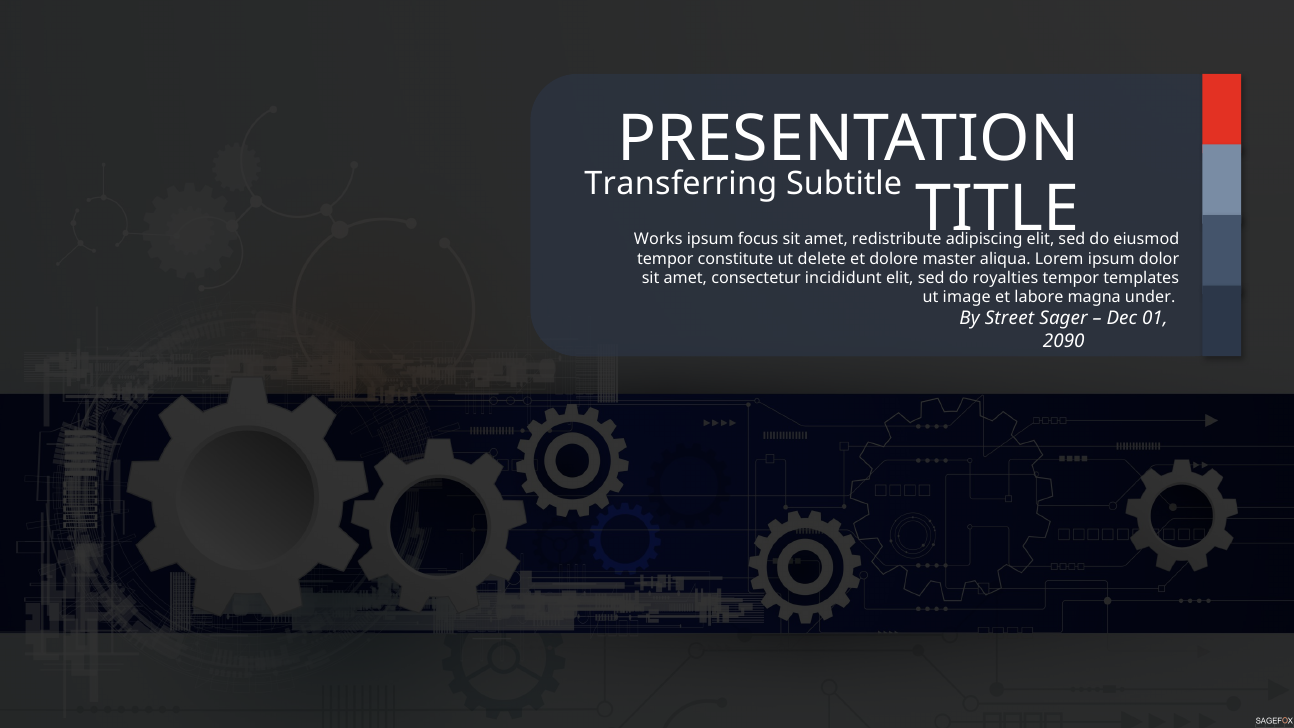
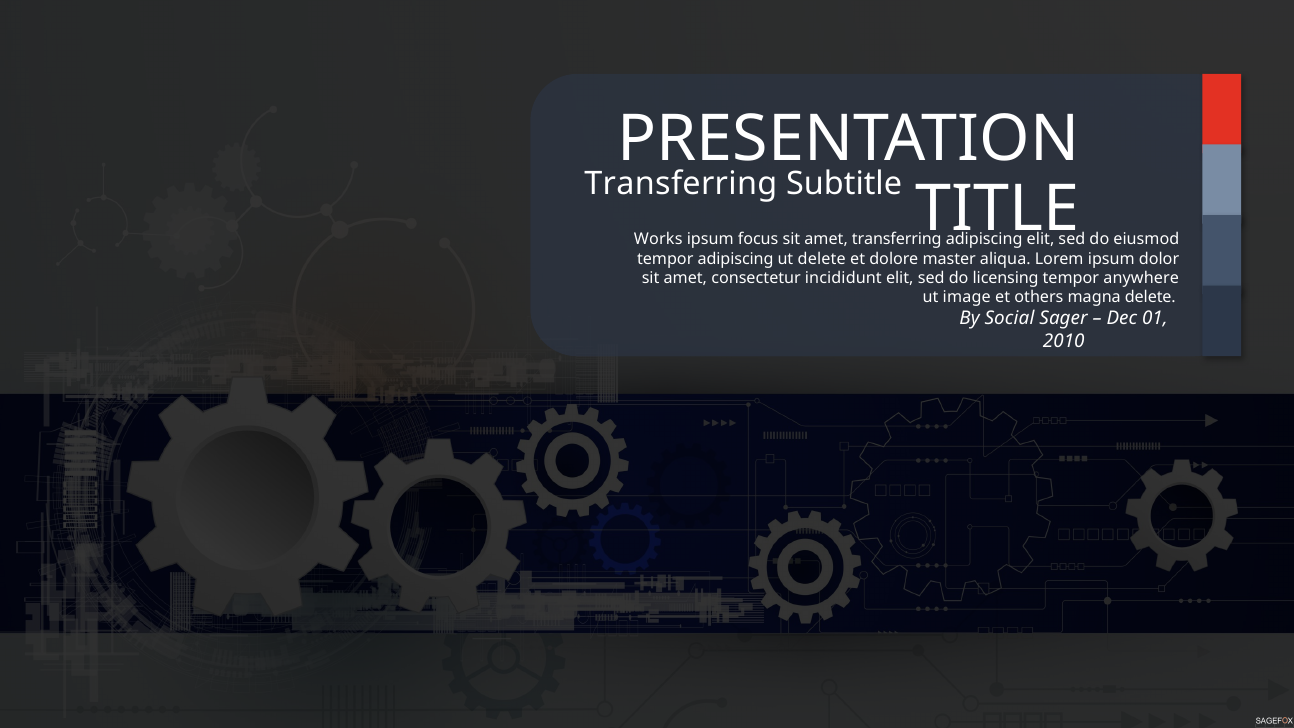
amet redistribute: redistribute -> transferring (897, 239)
tempor constitute: constitute -> adipiscing (736, 259)
royalties: royalties -> licensing (1006, 278)
templates: templates -> anywhere (1141, 278)
labore: labore -> others (1039, 297)
magna under: under -> delete (1150, 297)
Street: Street -> Social (1009, 319)
2090: 2090 -> 2010 (1064, 341)
